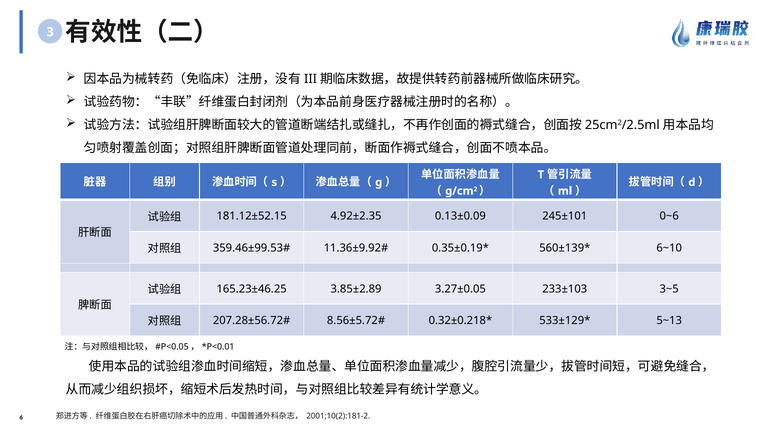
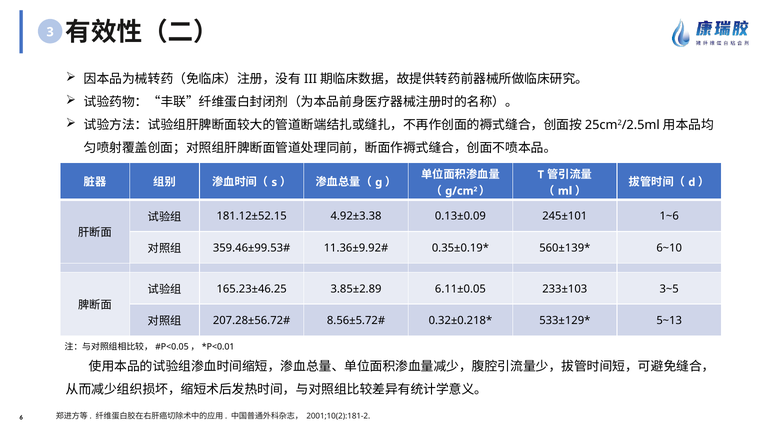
4.92±2.35: 4.92±2.35 -> 4.92±3.38 (356, 216)
0~6: 0~6 -> 1~6 (669, 216)
3.27±0.05: 3.27±0.05 -> 6.11±0.05 (460, 289)
